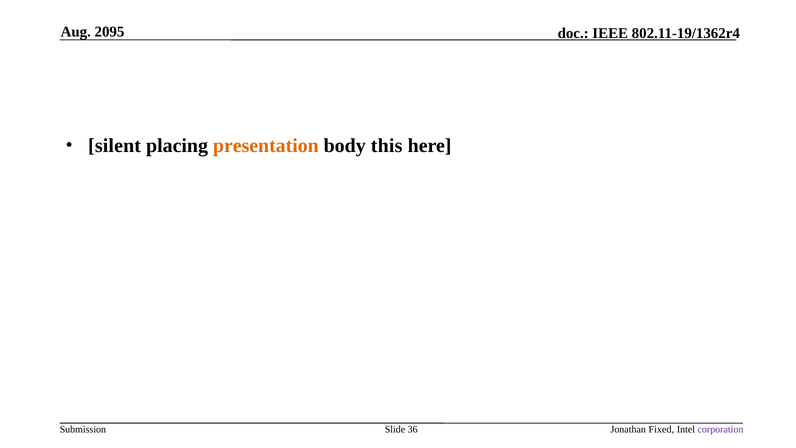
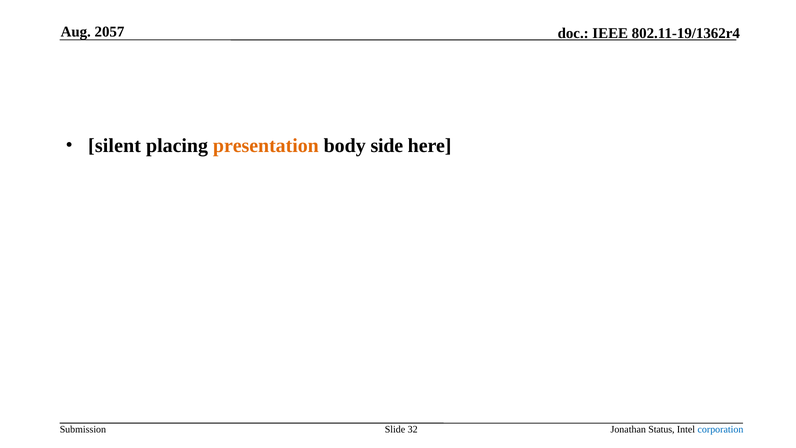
2095: 2095 -> 2057 (110, 32)
this: this -> side (387, 146)
36: 36 -> 32 (413, 429)
Fixed: Fixed -> Status (661, 429)
corporation colour: purple -> blue (720, 429)
